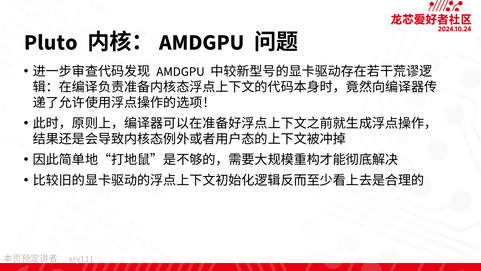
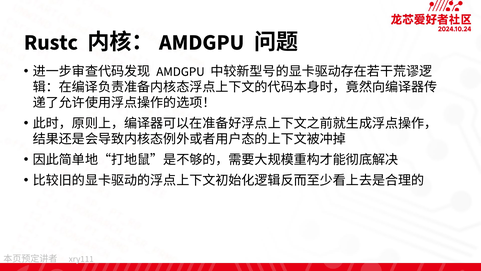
Pluto: Pluto -> Rustc (51, 42)
